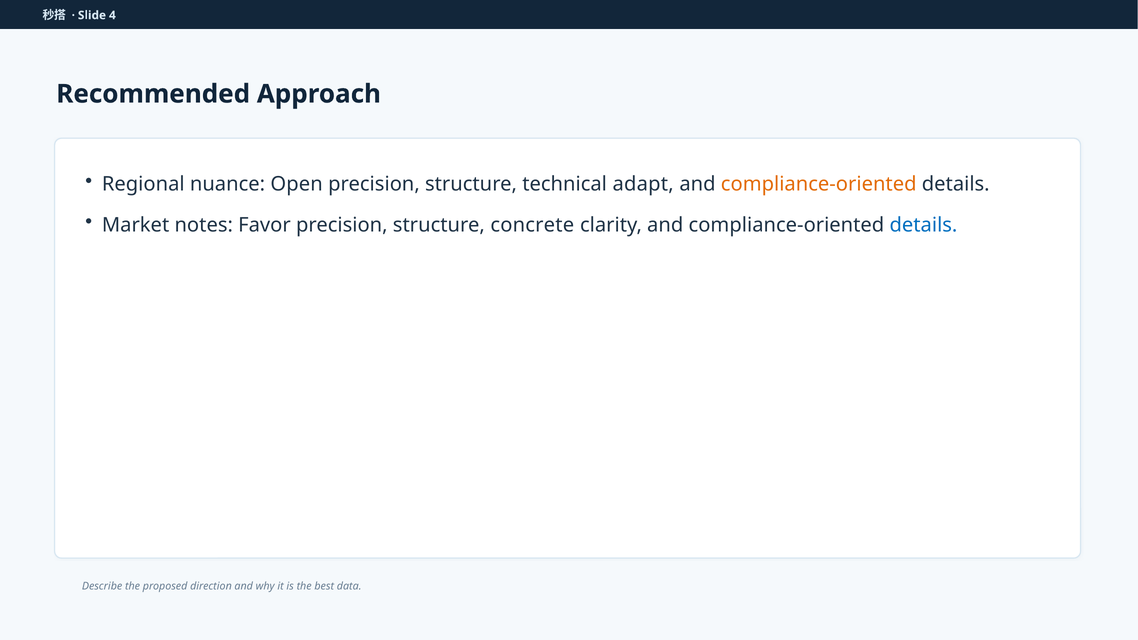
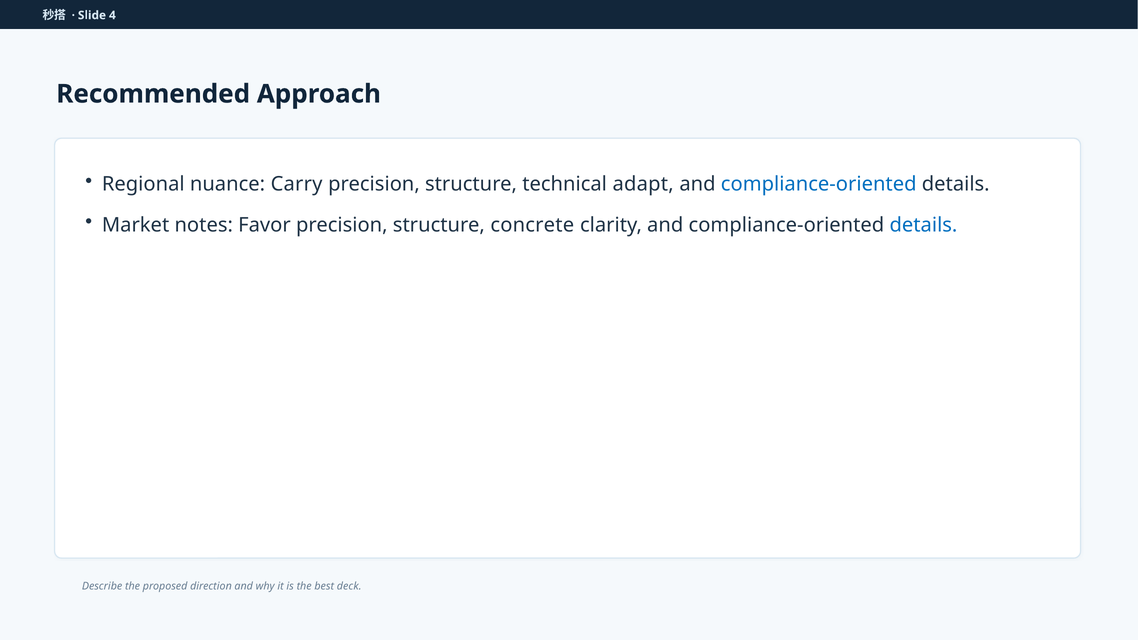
Open: Open -> Carry (297, 184)
compliance-oriented colour: orange -> blue (819, 184)
data: data -> deck (349, 586)
